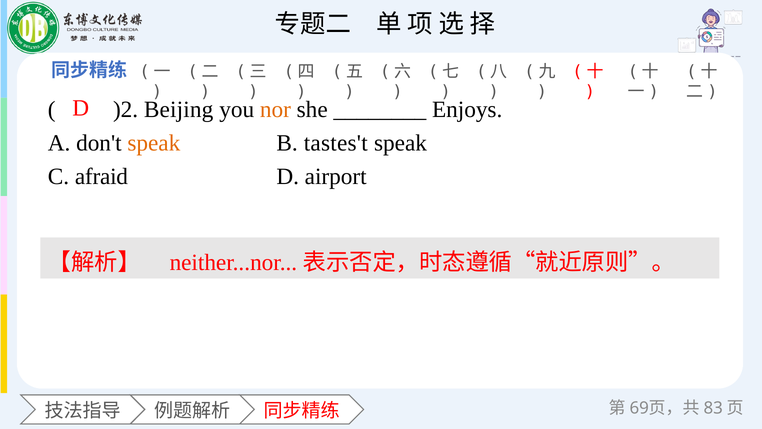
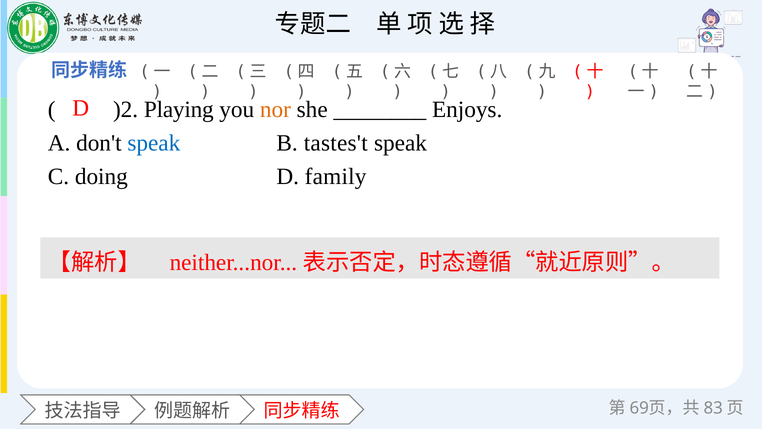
Beijing: Beijing -> Playing (179, 109)
speak colour: orange -> blue (154, 143)
afraid: afraid -> doing (101, 176)
airport: airport -> family (336, 176)
